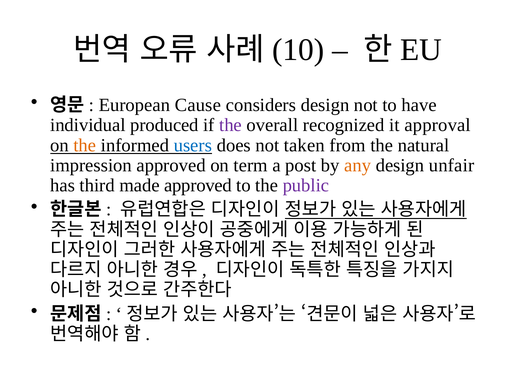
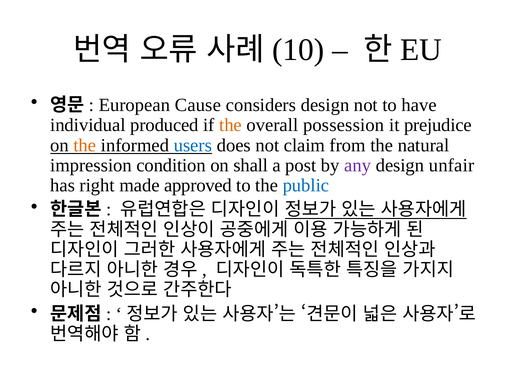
the colour: purple -> orange (231, 125)
recognized: recognized -> possession (344, 125)
approval: approval -> prejudice (438, 125)
taken: taken -> claim (304, 145)
impression approved: approved -> condition (171, 165)
term: term -> shall (251, 165)
any colour: orange -> purple (358, 165)
third: third -> right (97, 185)
public colour: purple -> blue (306, 185)
